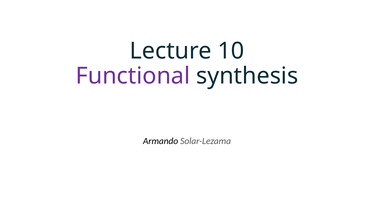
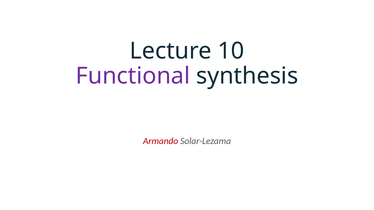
Armando colour: black -> red (161, 141)
